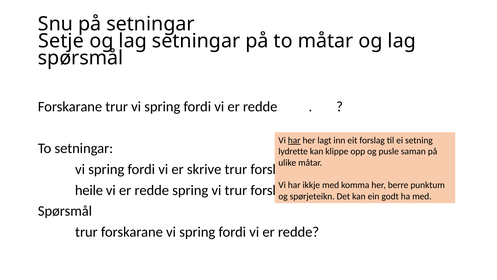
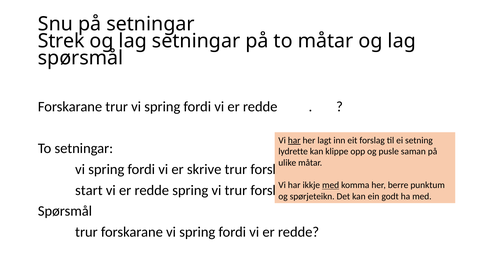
Setje: Setje -> Strek (61, 41)
med underline: none -> present (331, 185)
heile: heile -> start (89, 190)
